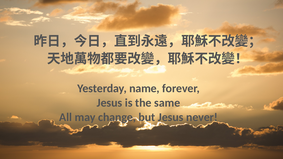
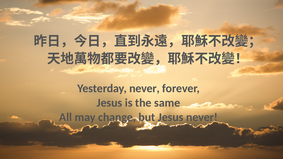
Yesterday name: name -> never (144, 88)
